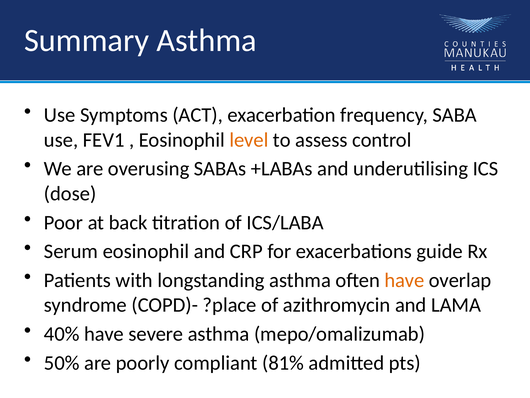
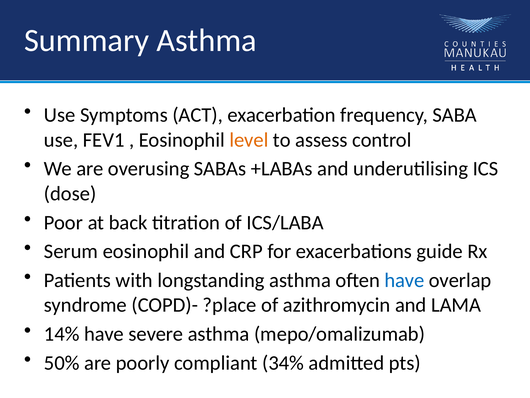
have colour: orange -> blue (404, 280)
40%: 40% -> 14% (62, 334)
81%: 81% -> 34% (283, 363)
